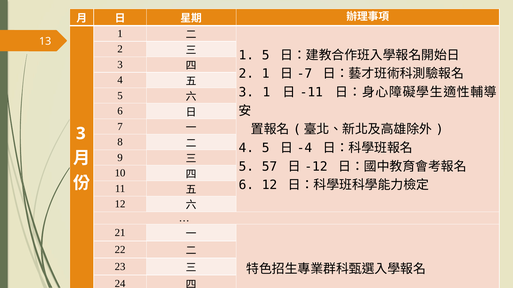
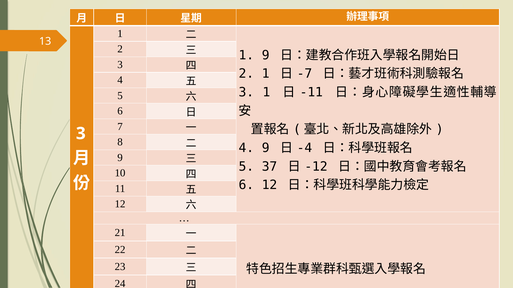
1 5: 5 -> 9 (266, 55)
4 5: 5 -> 9 (266, 148)
57: 57 -> 37 (269, 167)
